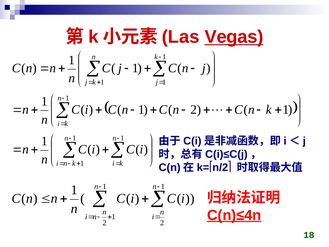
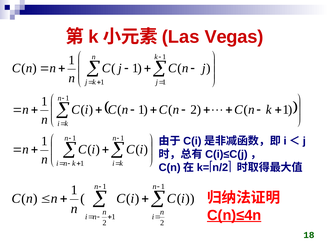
Vegas underline: present -> none (234, 37)
